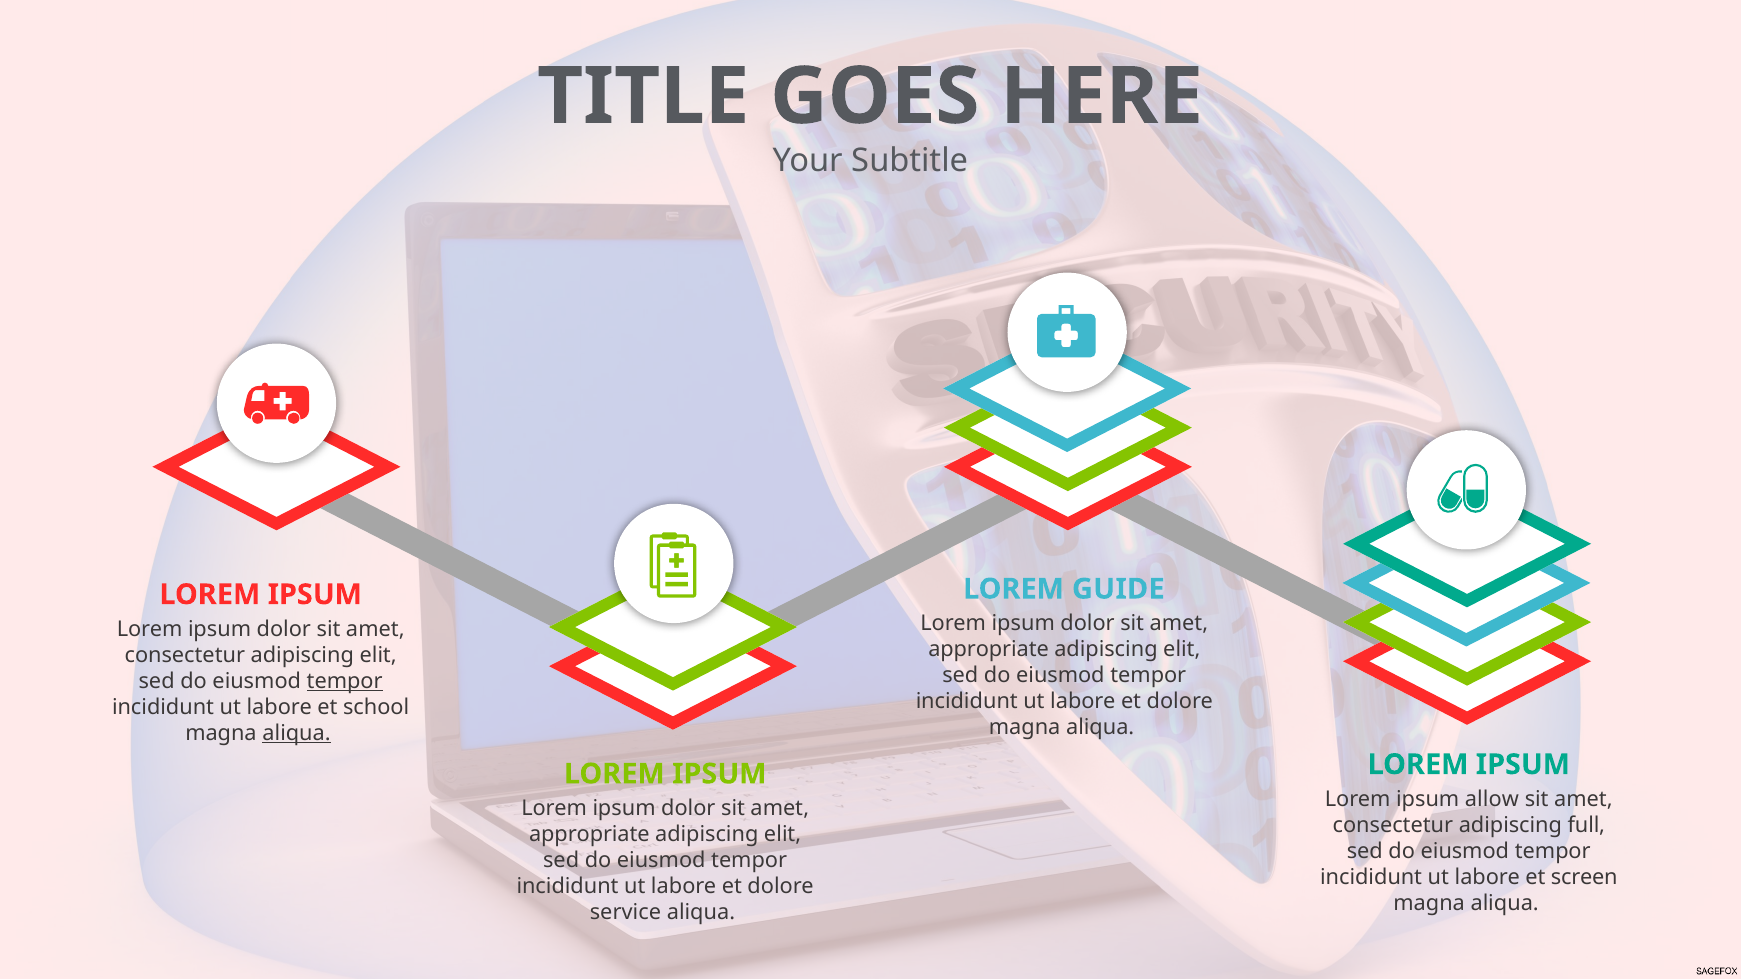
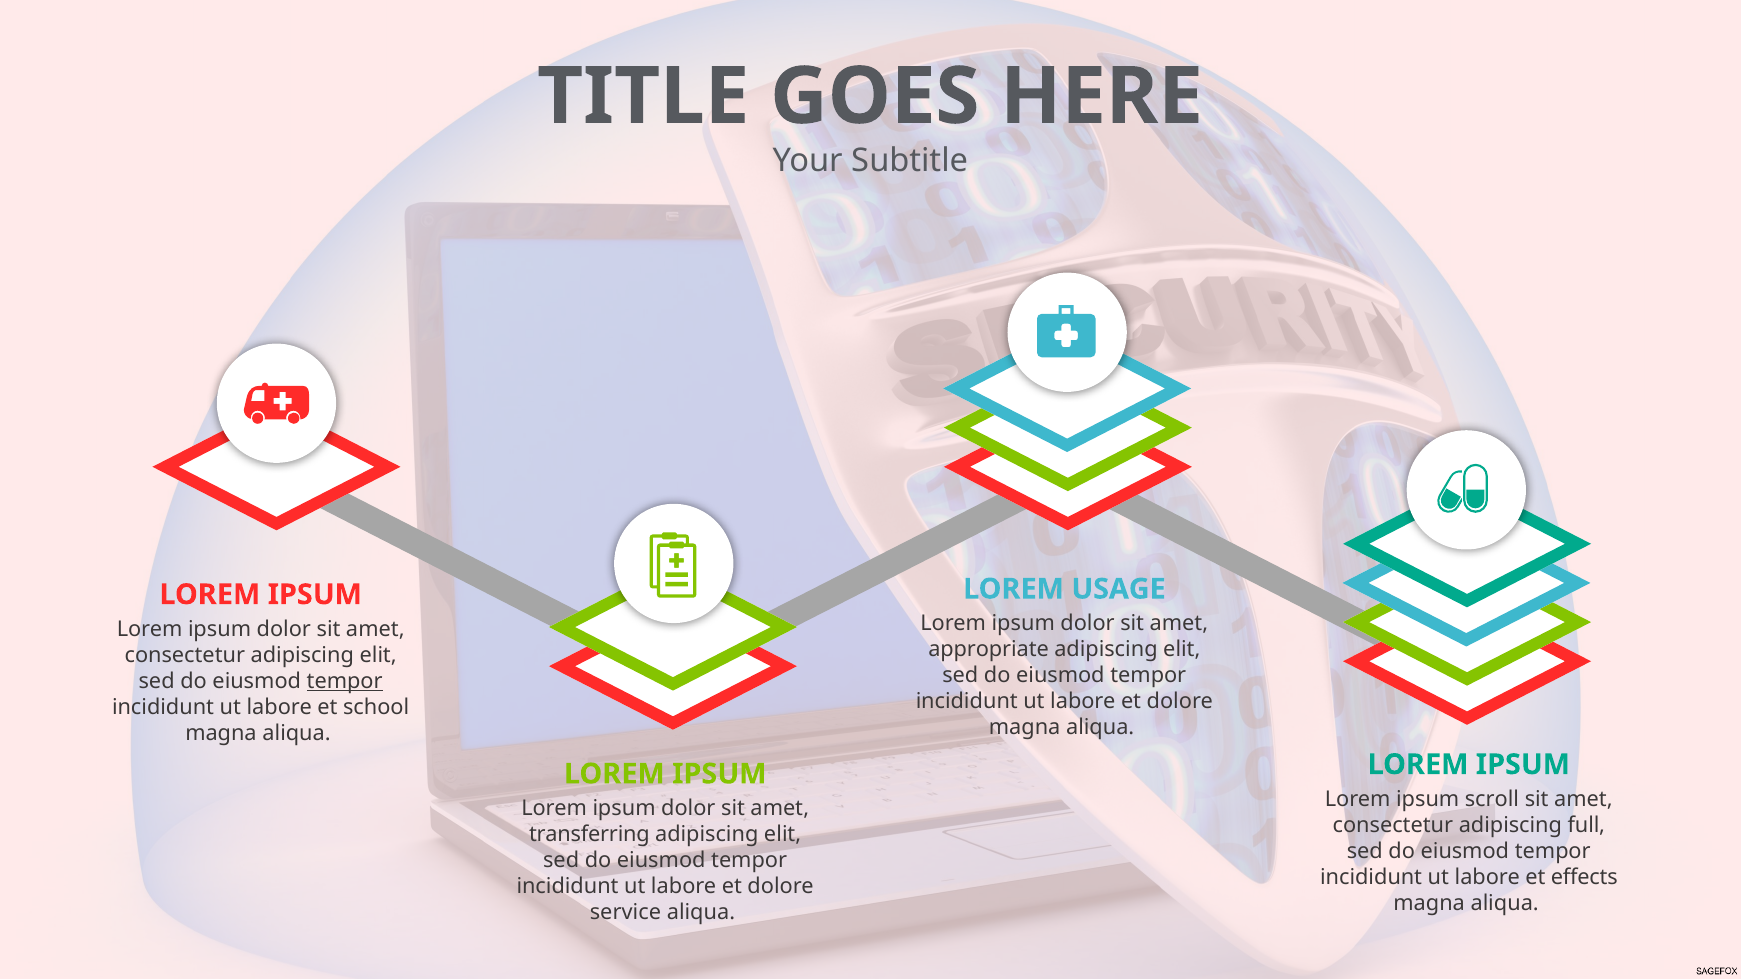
GUIDE: GUIDE -> USAGE (1119, 589)
aliqua underline: present -> none (297, 734)
allow: allow -> scroll (1492, 799)
appropriate: appropriate -> transferring (589, 835)
screen: screen -> effects (1584, 877)
